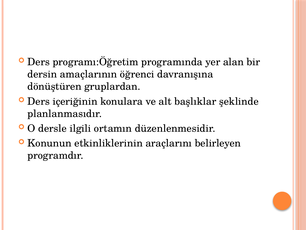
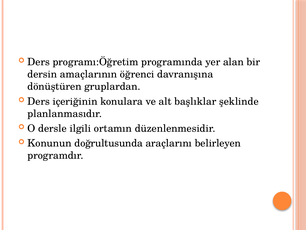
etkinliklerinin: etkinliklerinin -> doğrultusunda (109, 143)
